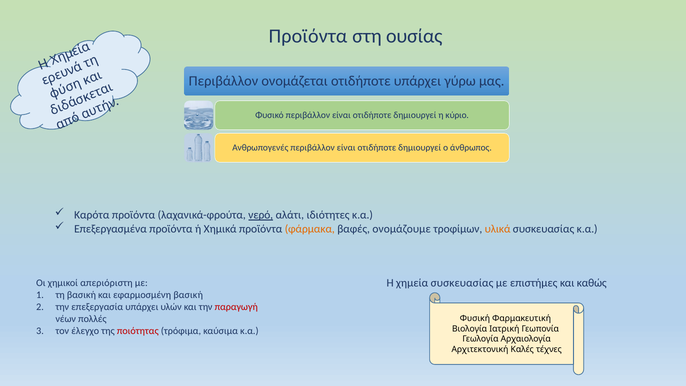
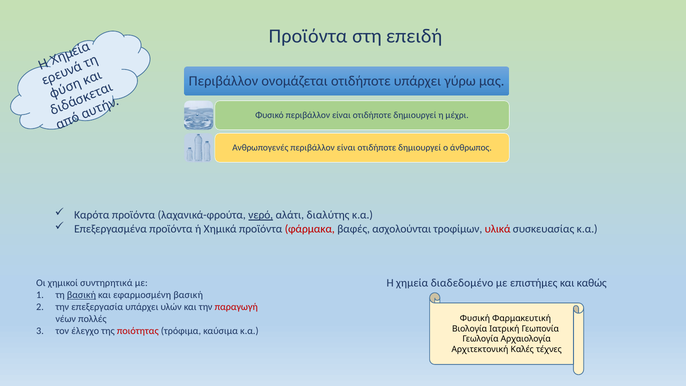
ουσίας: ουσίας -> επειδή (414, 36)
κύριο: κύριο -> μέχρι (457, 115)
ιδιότητες: ιδιότητες -> διαλύτης (328, 215)
φάρμακα colour: orange -> red (310, 229)
ονομάζουμε: ονομάζουμε -> ασχολούνται (402, 229)
υλικά colour: orange -> red (498, 229)
χημεία συσκευασίας: συσκευασίας -> διαδεδομένο (462, 283)
απεριόριστη: απεριόριστη -> συντηρητικά (106, 283)
βασική underline: none -> present (81, 295)
